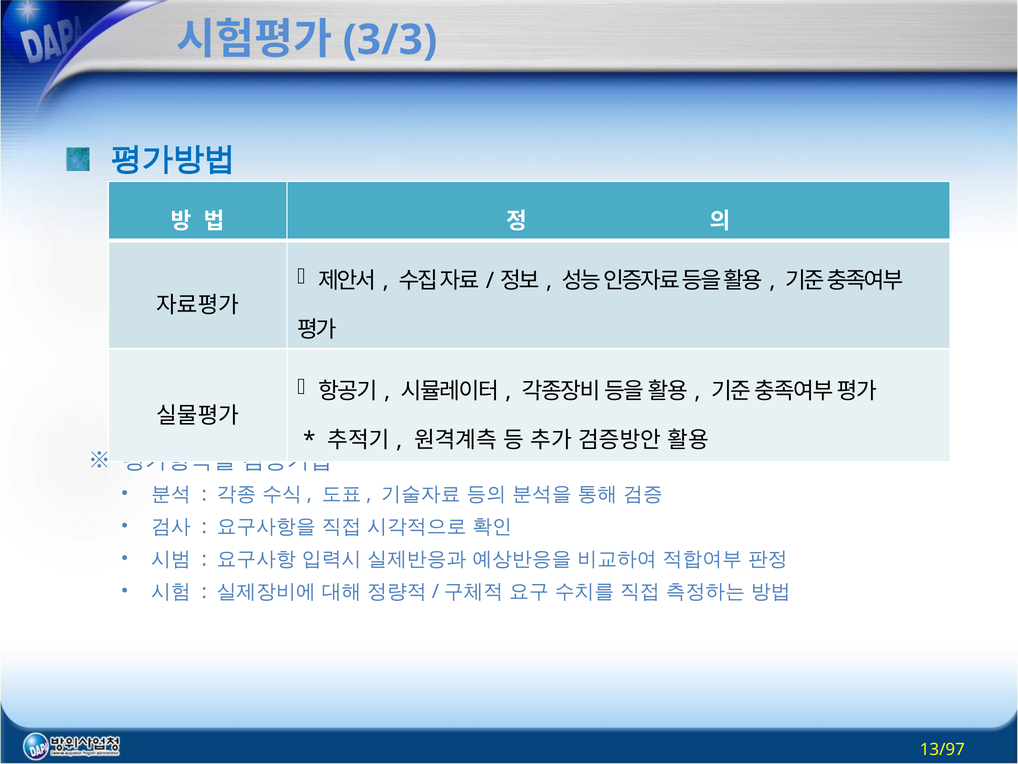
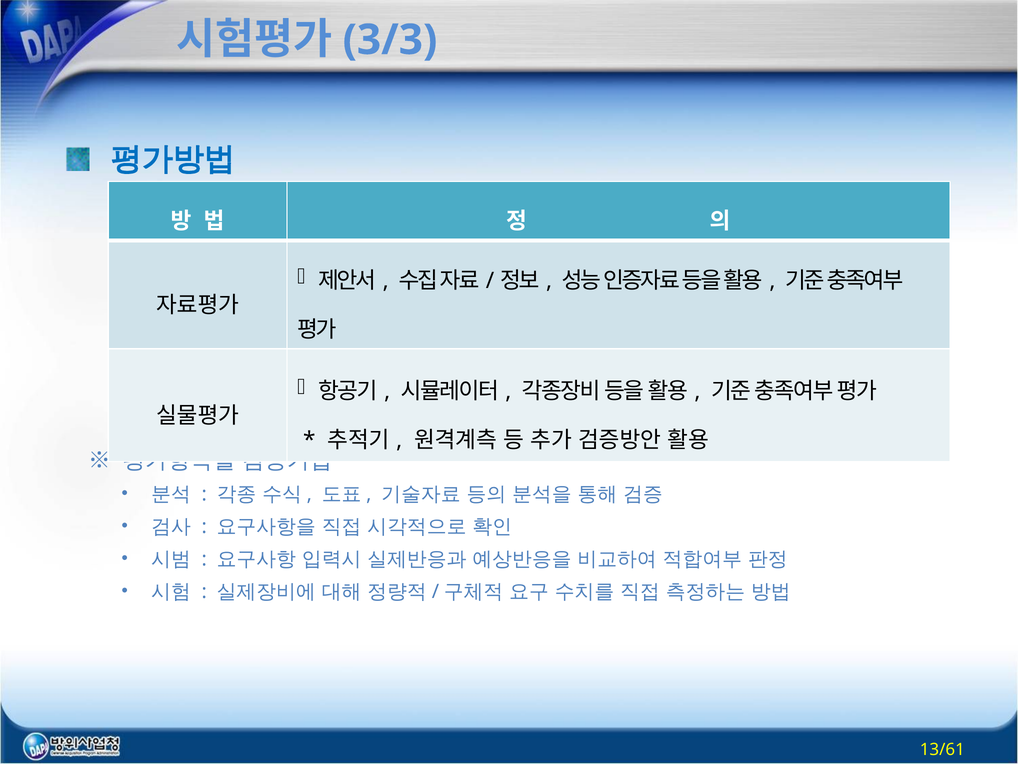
13/97: 13/97 -> 13/61 (942, 749)
